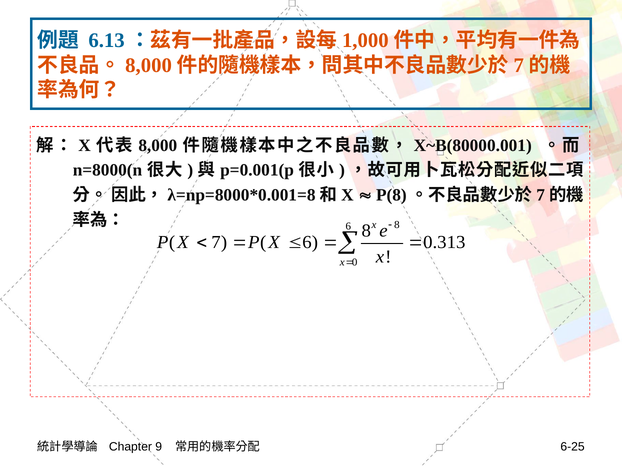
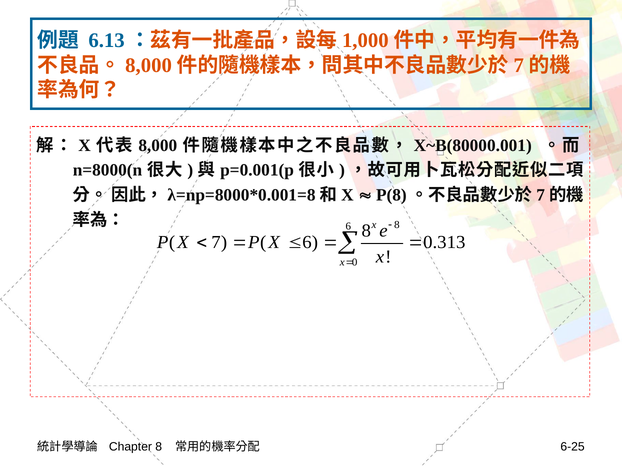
Chapter 9: 9 -> 8 (159, 447)
